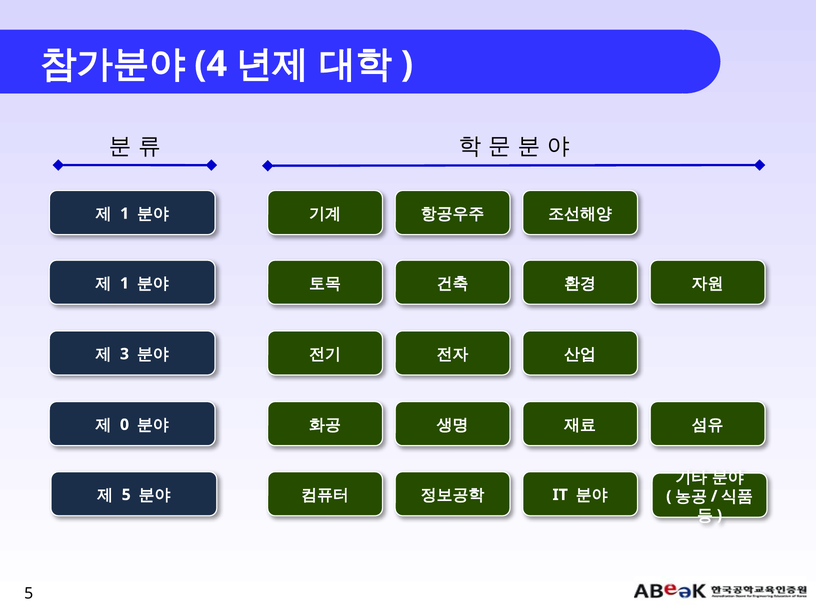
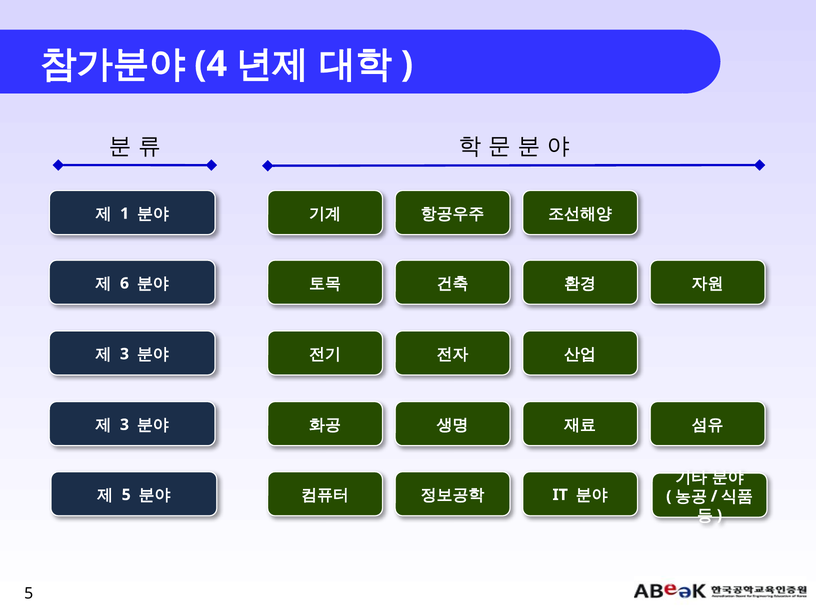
1: 1 -> 6 (124, 283)
0: 0 -> 3 (124, 425)
